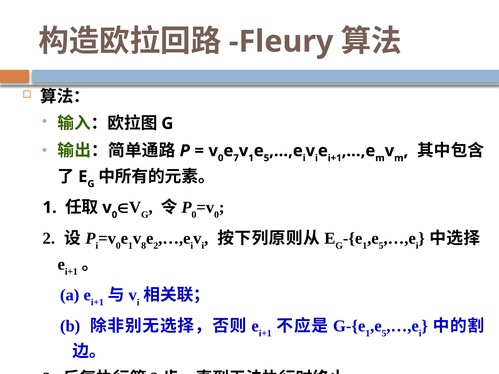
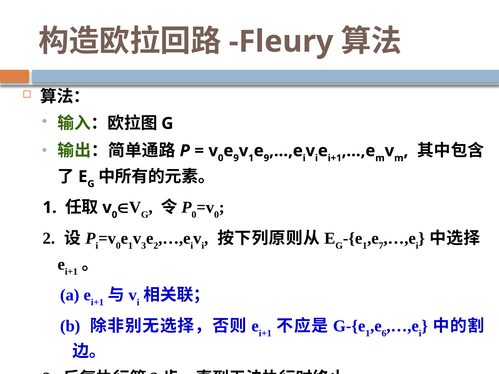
7: 7 -> 9 (236, 158)
5: 5 -> 9 (266, 158)
8: 8 -> 3 (144, 246)
5: 5 -> 7 (381, 246)
5: 5 -> 6 (384, 333)
